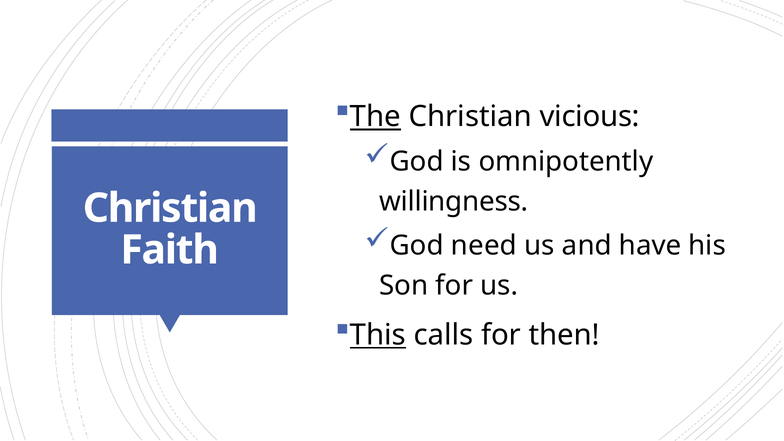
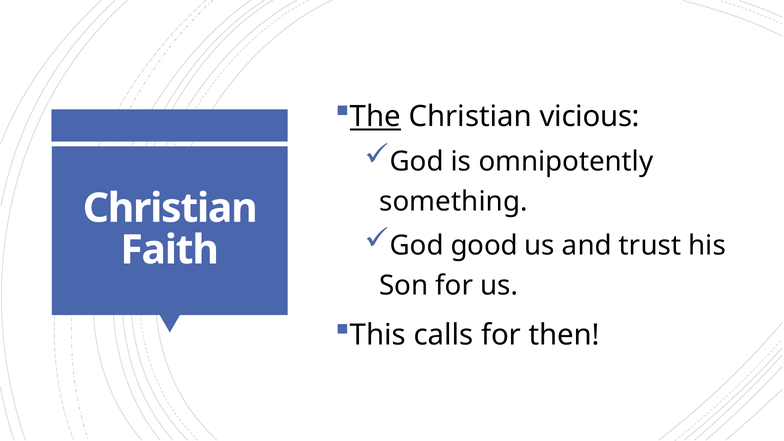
willingness: willingness -> something (453, 202)
need: need -> good (484, 246)
have: have -> trust (650, 246)
This underline: present -> none (378, 335)
